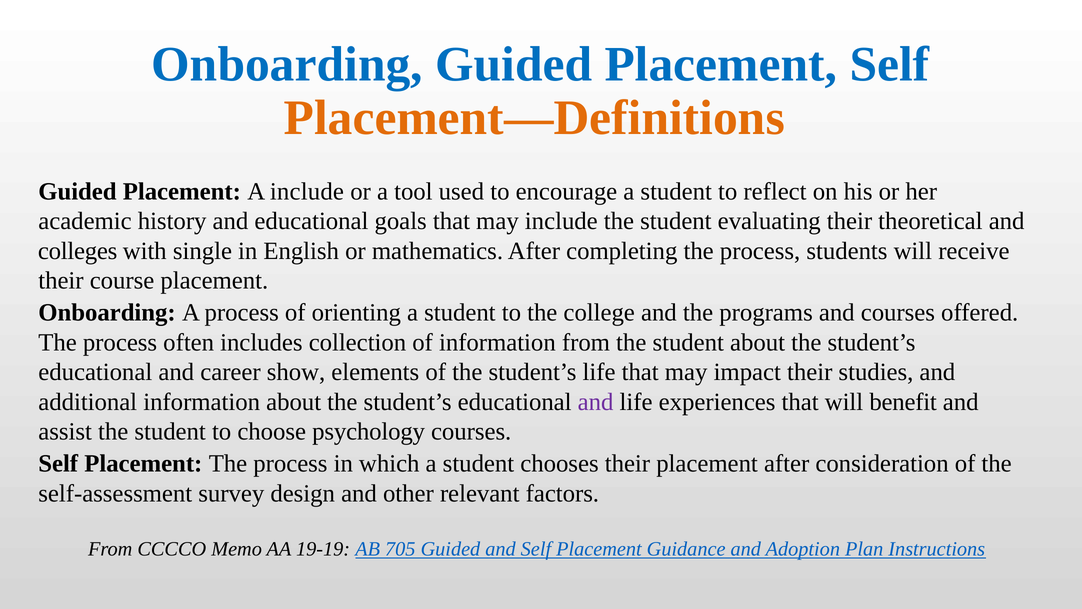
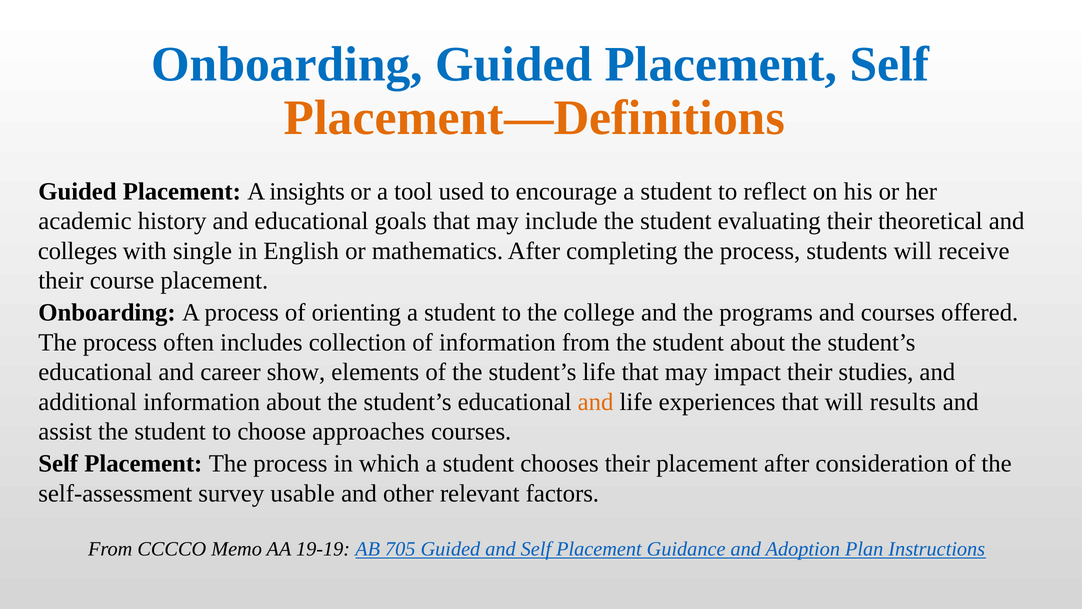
A include: include -> insights (307, 191)
and colour: purple -> orange (596, 402)
benefit: benefit -> results (903, 402)
psychology: psychology -> approaches (368, 431)
design: design -> usable (303, 493)
